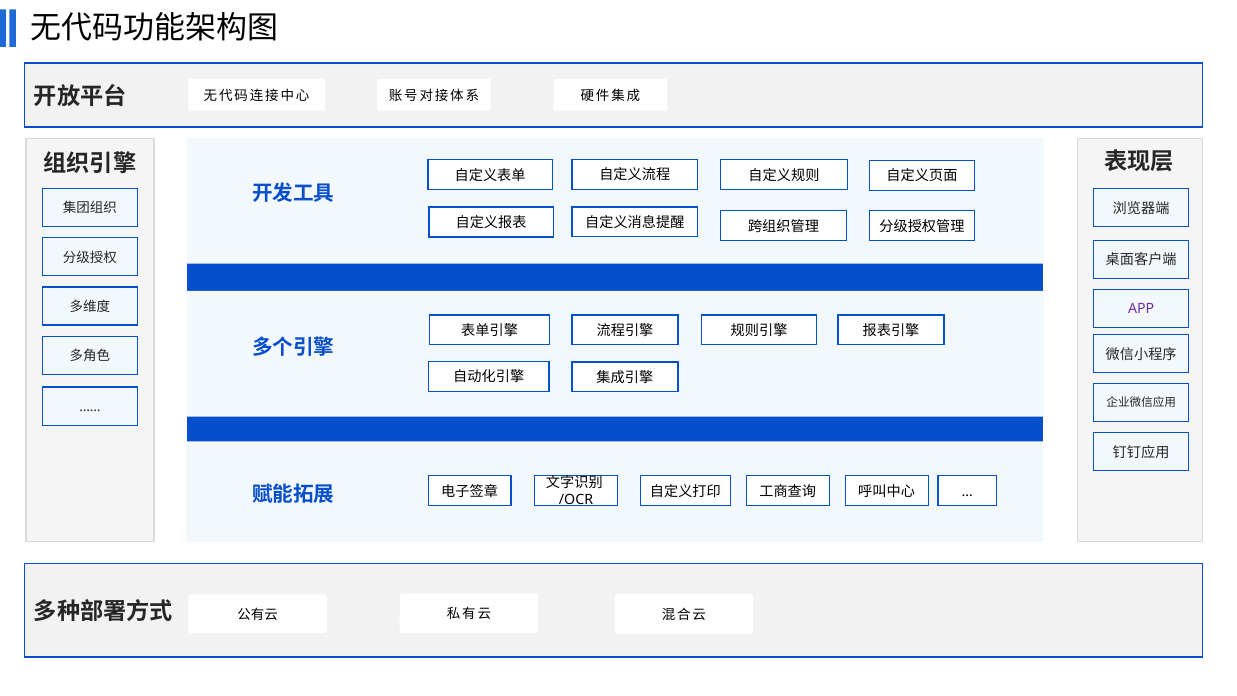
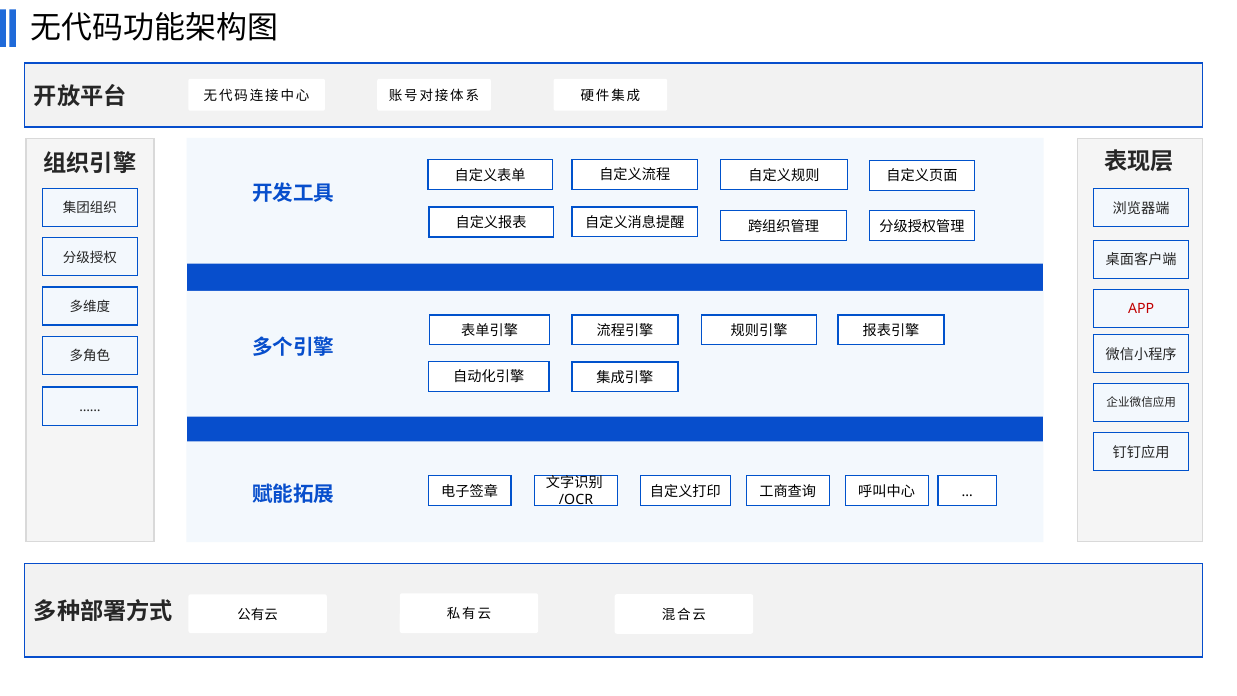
APP colour: purple -> red (1141, 309)
